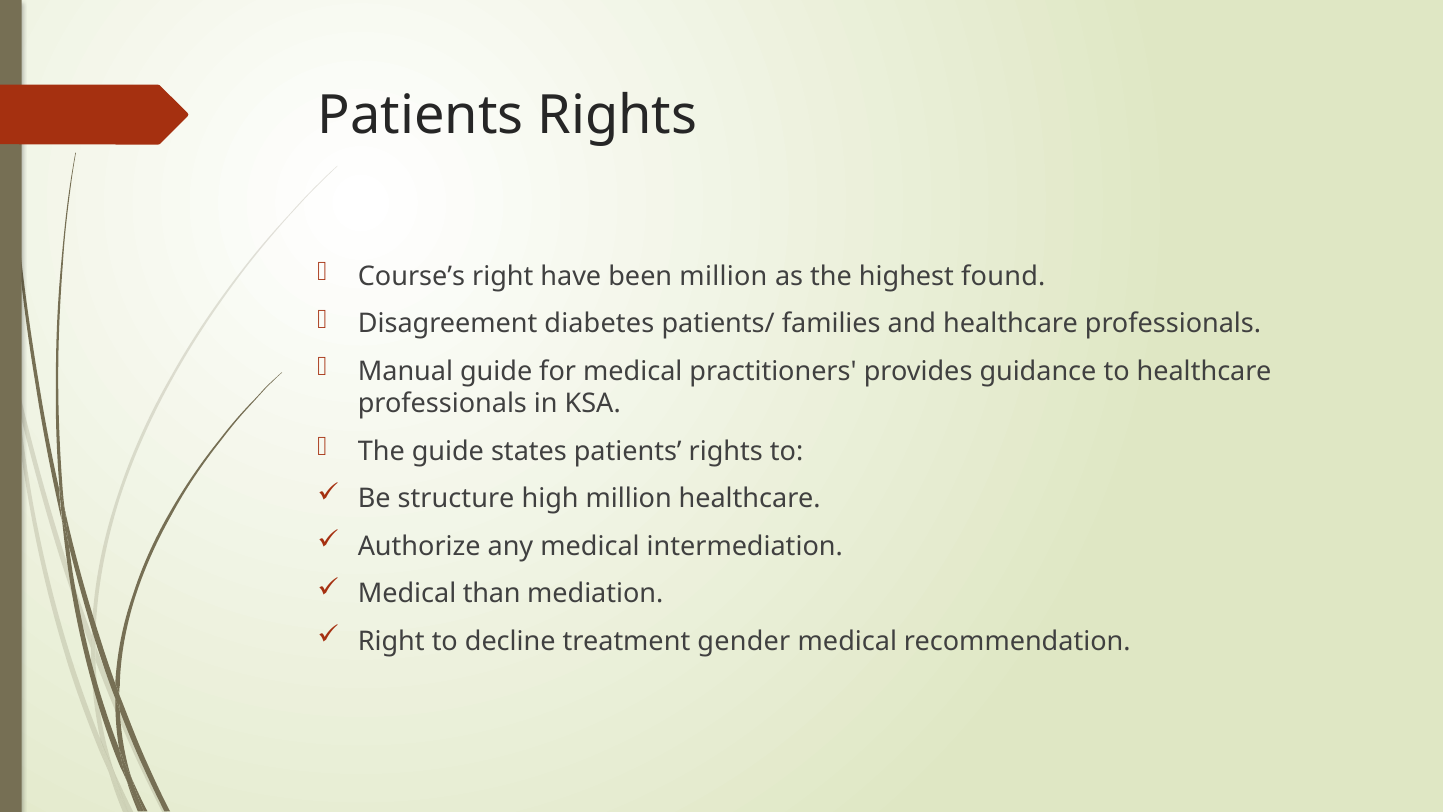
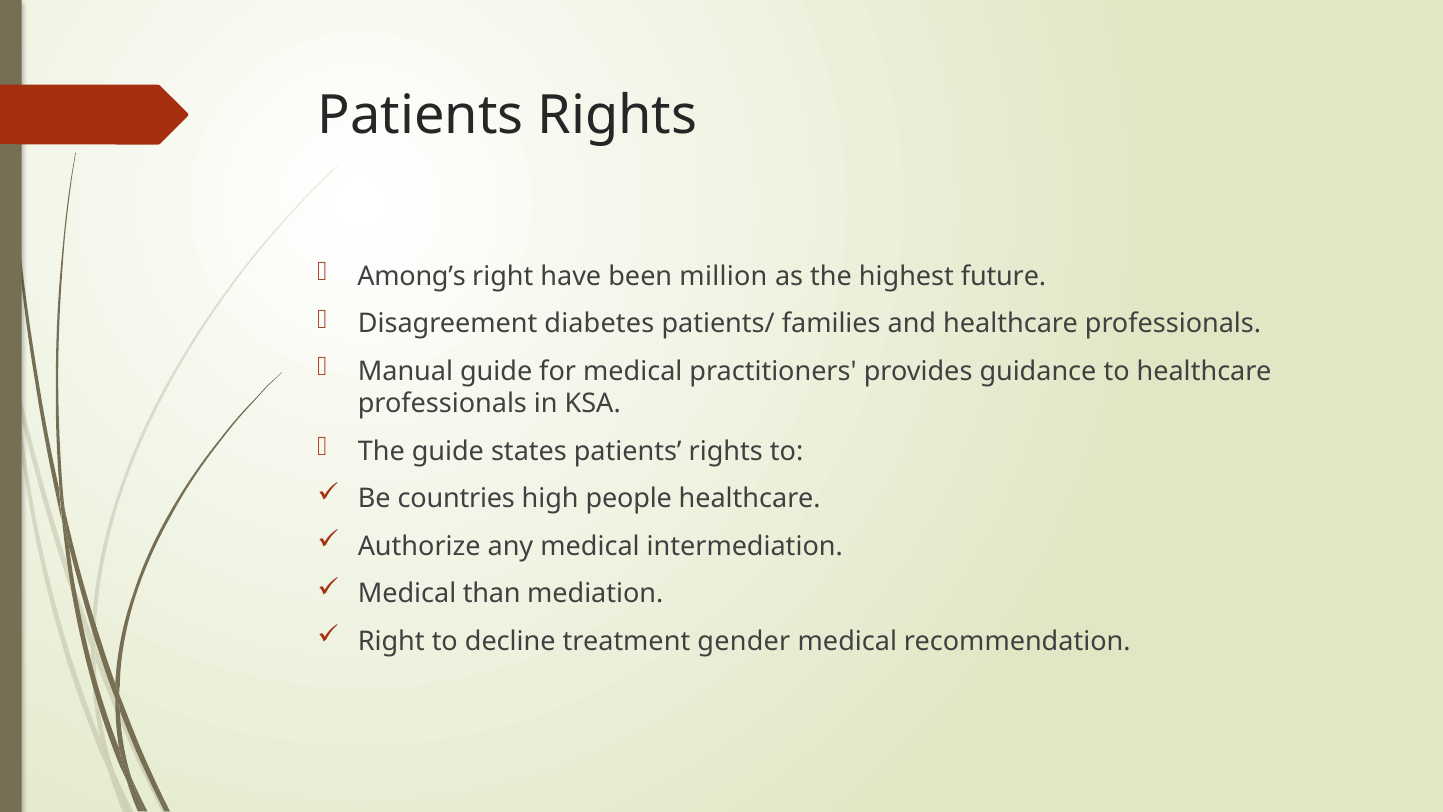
Course’s: Course’s -> Among’s (412, 276)
found: found -> future (1004, 276)
structure: structure -> countries (456, 499)
high million: million -> people (629, 499)
